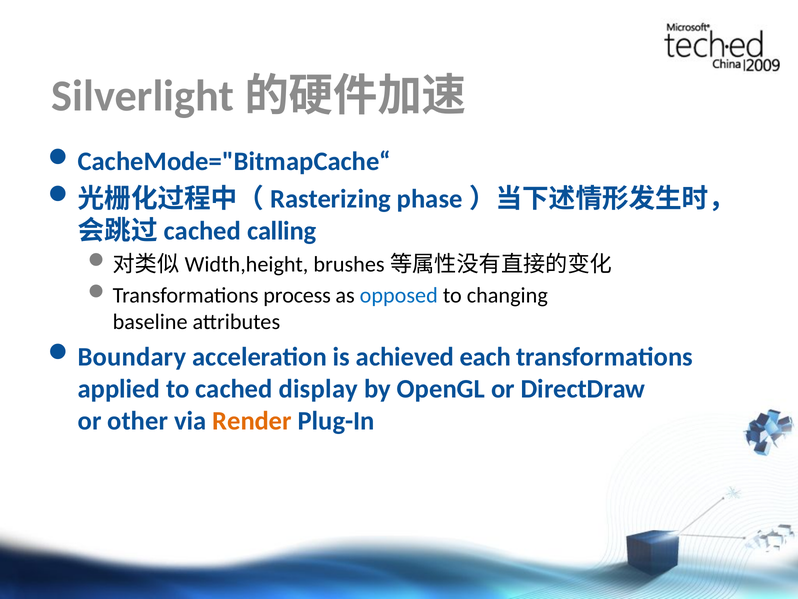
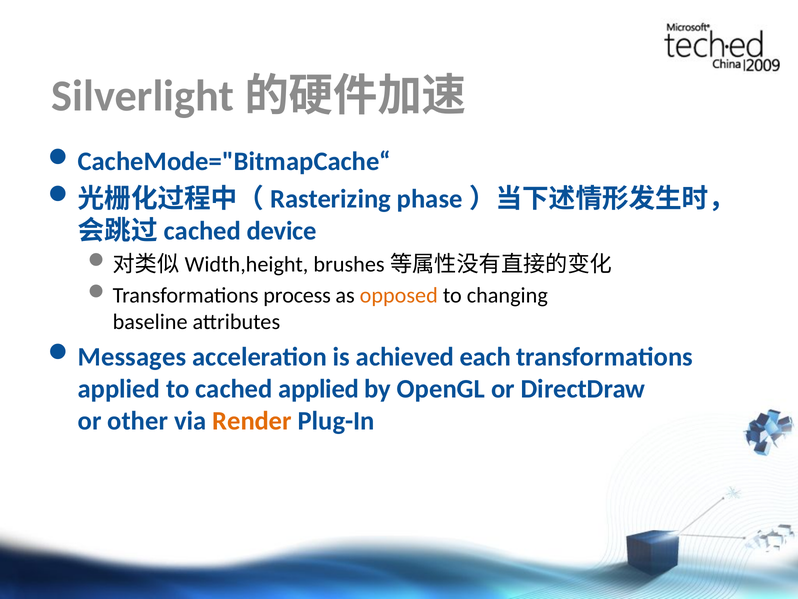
calling: calling -> device (282, 231)
opposed colour: blue -> orange (399, 295)
Boundary: Boundary -> Messages (132, 357)
cached display: display -> applied (319, 388)
